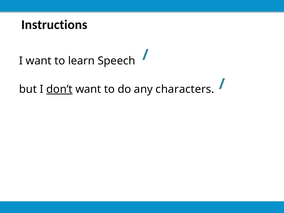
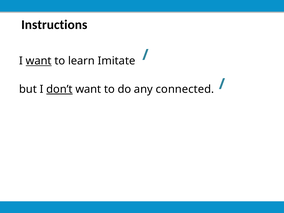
want underline: none -> present (39, 61)
Speech: Speech -> Imitate (116, 61)
characters: characters -> connected (185, 89)
